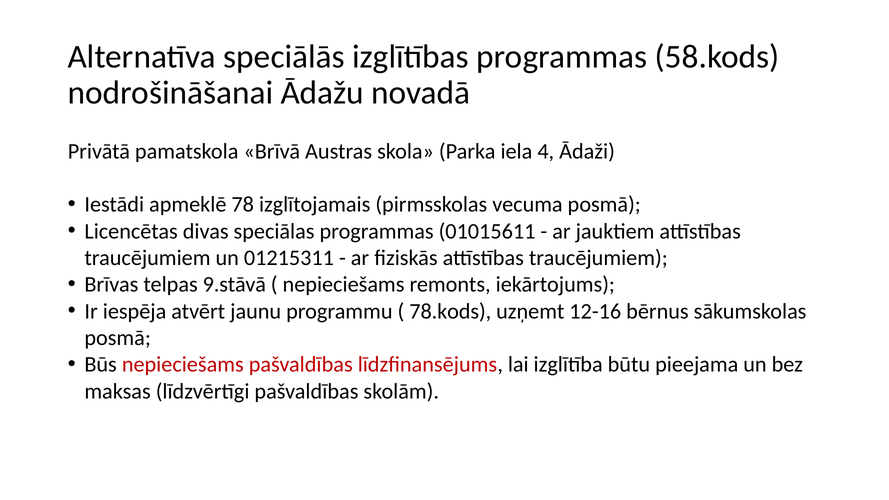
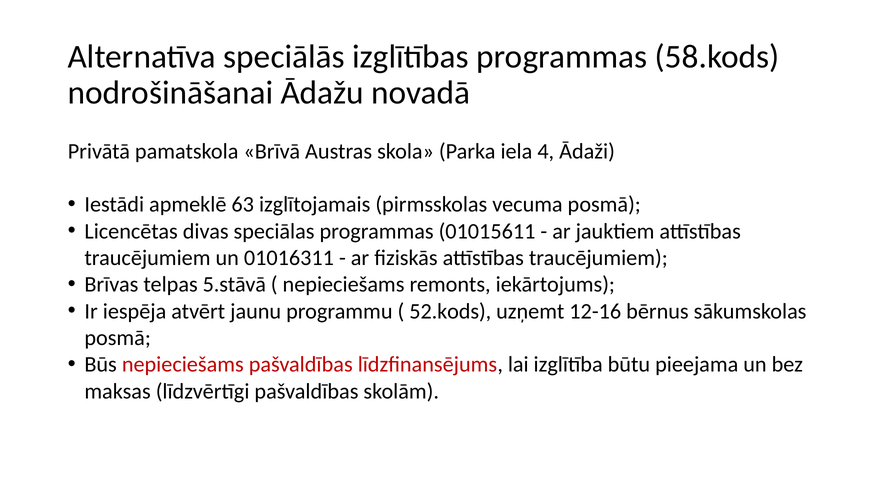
78: 78 -> 63 (243, 205)
01215311: 01215311 -> 01016311 (289, 258)
9.stāvā: 9.stāvā -> 5.stāvā (234, 285)
78.kods: 78.kods -> 52.kods (450, 311)
